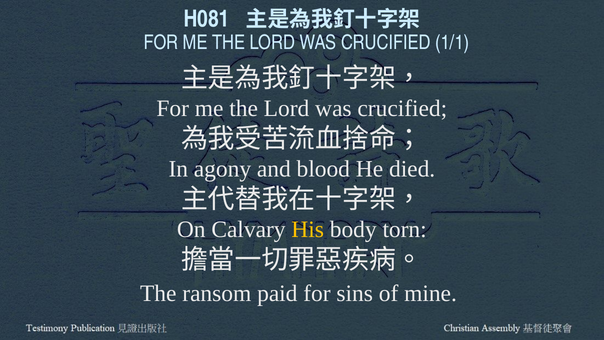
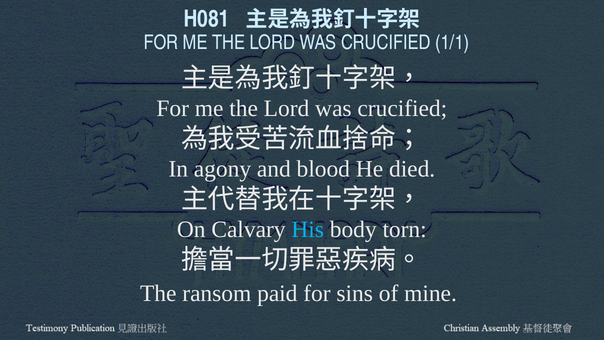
His colour: yellow -> light blue (308, 229)
